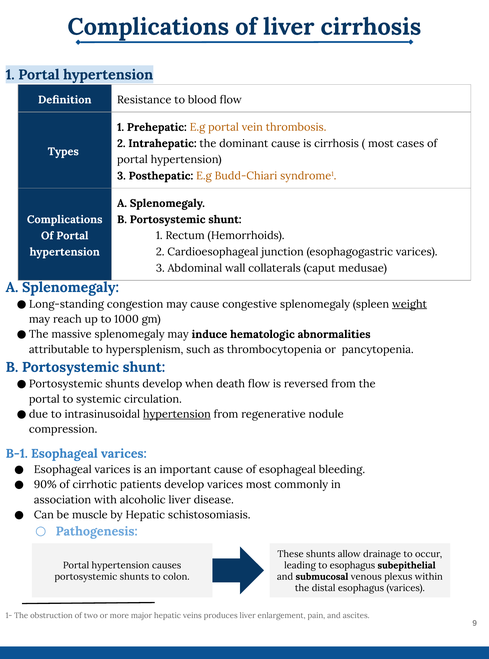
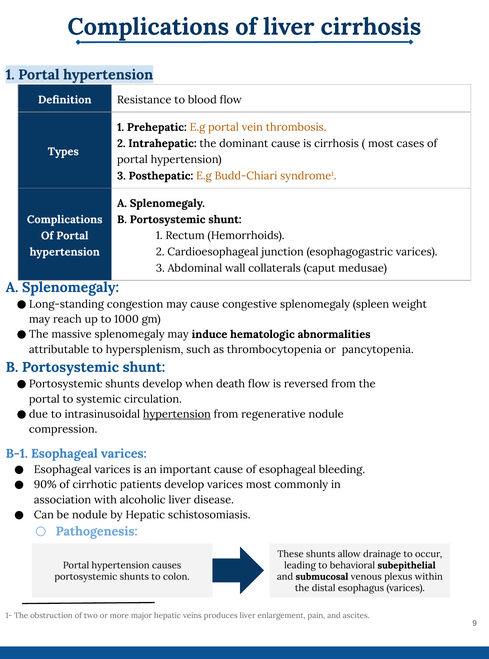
weight underline: present -> none (409, 305)
be muscle: muscle -> nodule (90, 516)
to esophagus: esophagus -> behavioral (352, 566)
